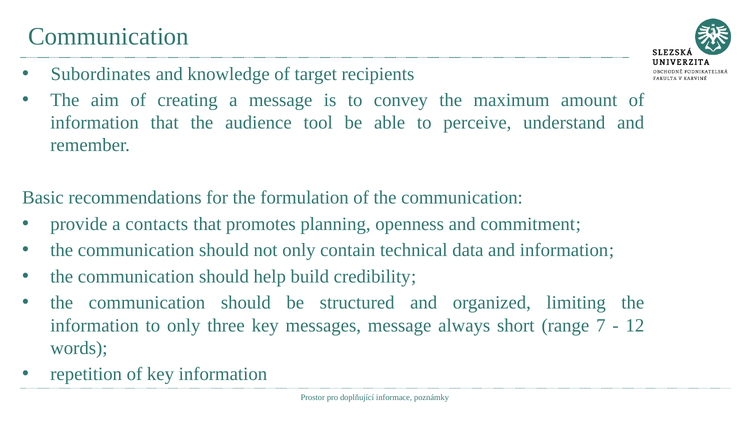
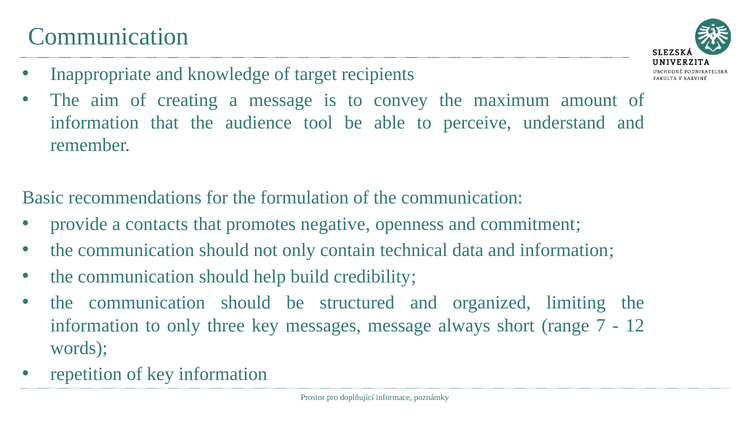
Subordinates: Subordinates -> Inappropriate (101, 74)
planning: planning -> negative (335, 224)
